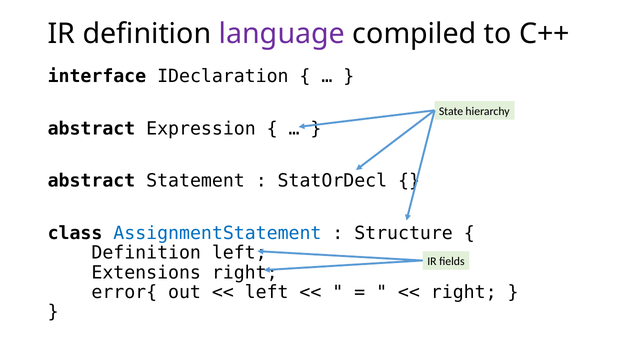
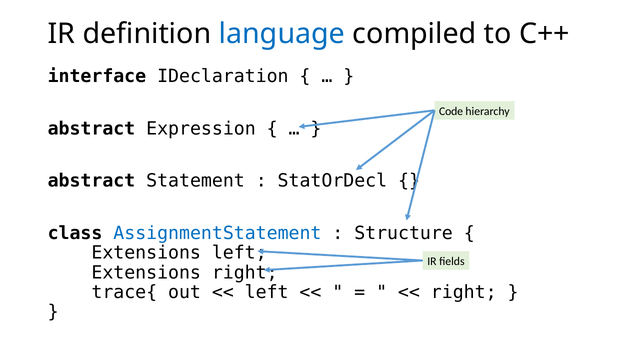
language colour: purple -> blue (282, 34)
State: State -> Code (451, 111)
Definition: Definition -> Extensions (146, 253)
error{: error{ -> trace{ (124, 293)
